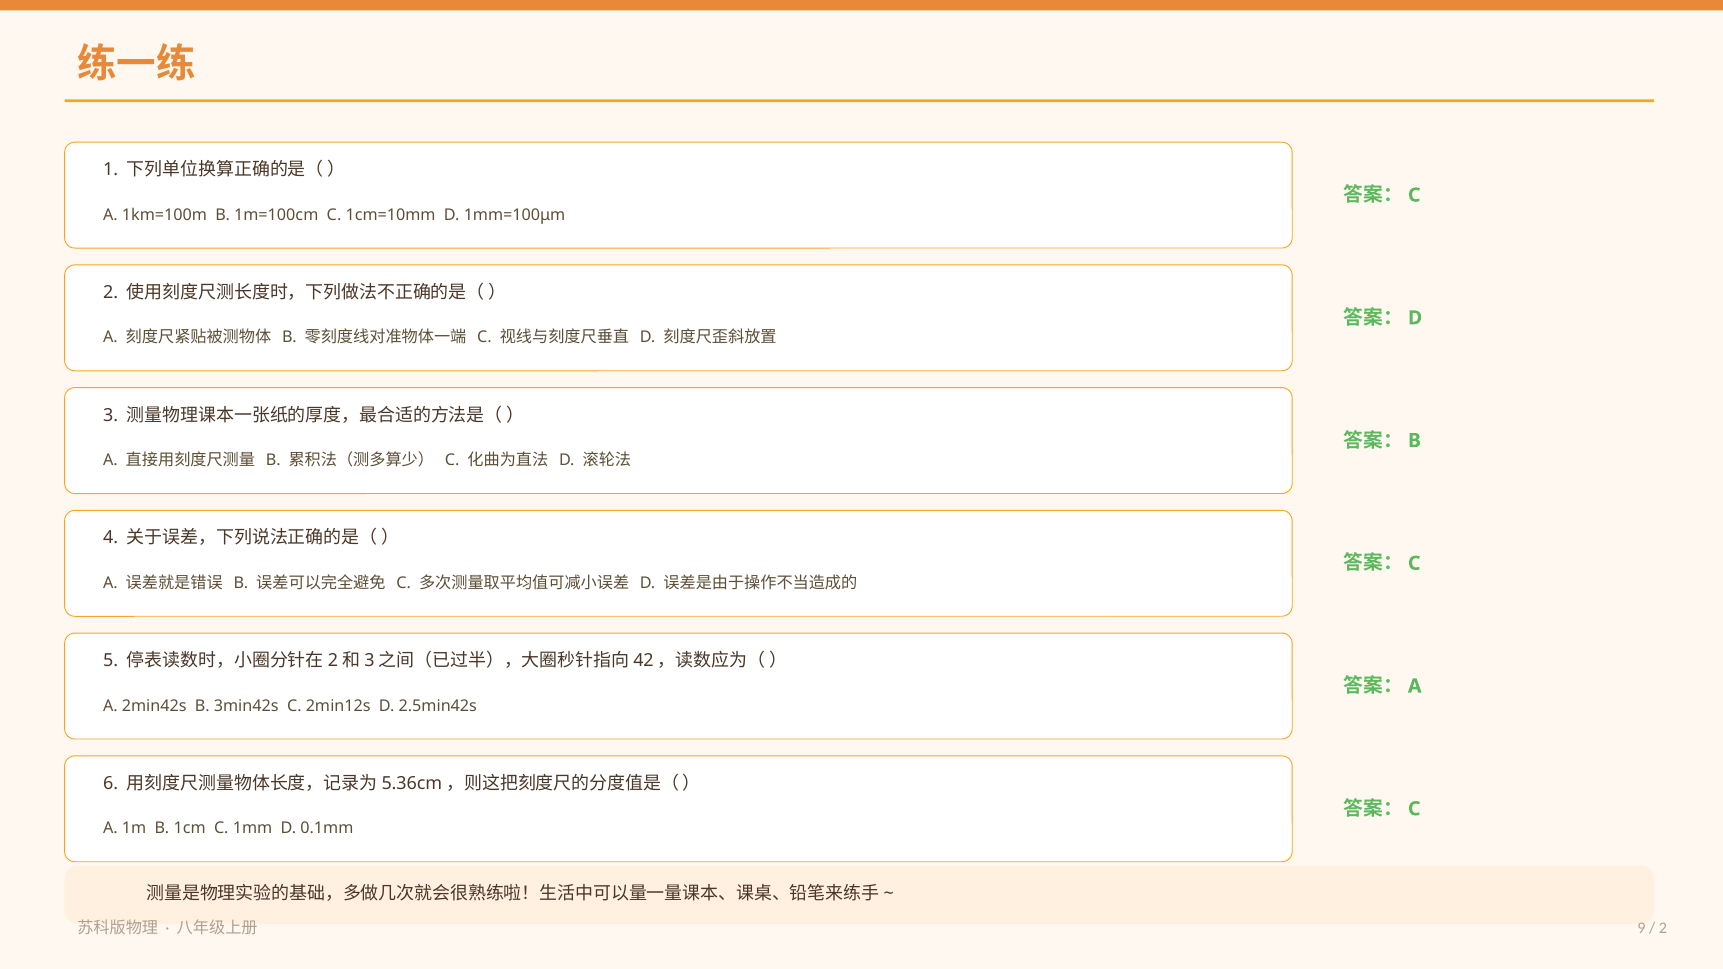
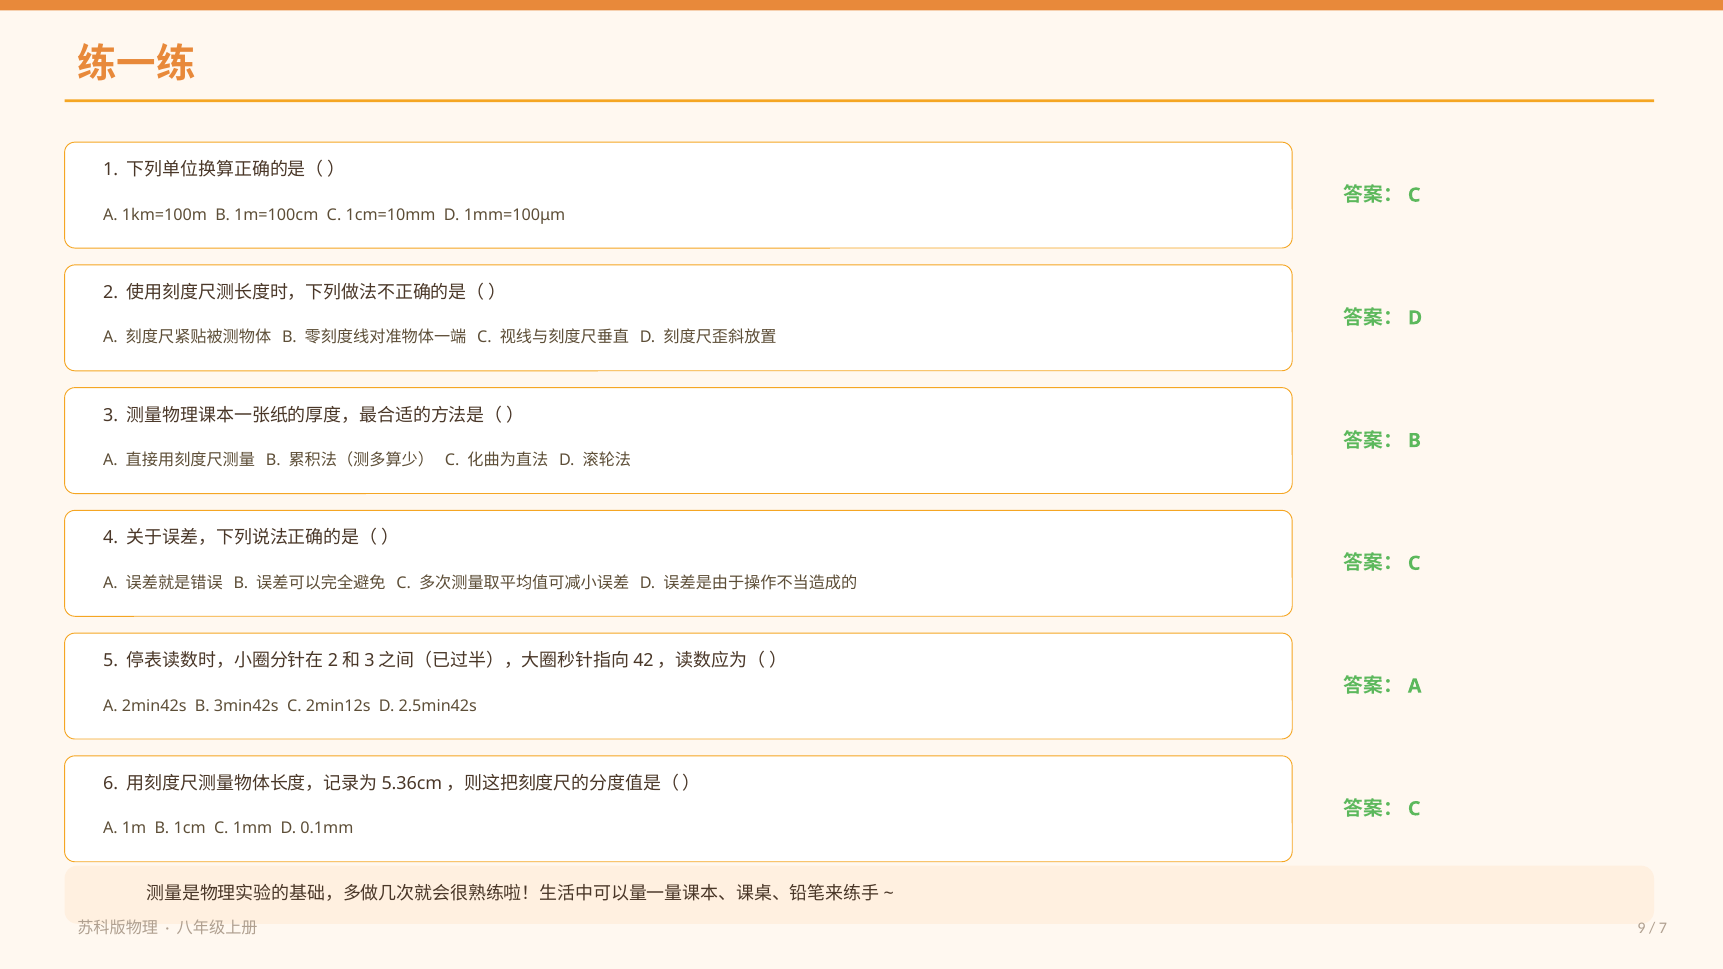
2: 2 -> 7 (1663, 928)
